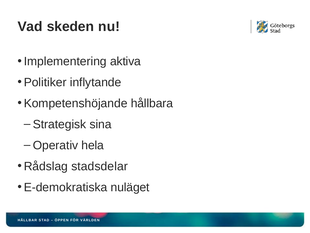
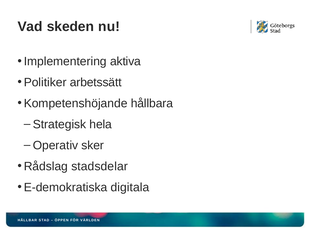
inflytande: inflytande -> arbetssätt (96, 82)
sina: sina -> hela (101, 124)
hela: hela -> sker (93, 145)
nuläget: nuläget -> digitala (130, 187)
